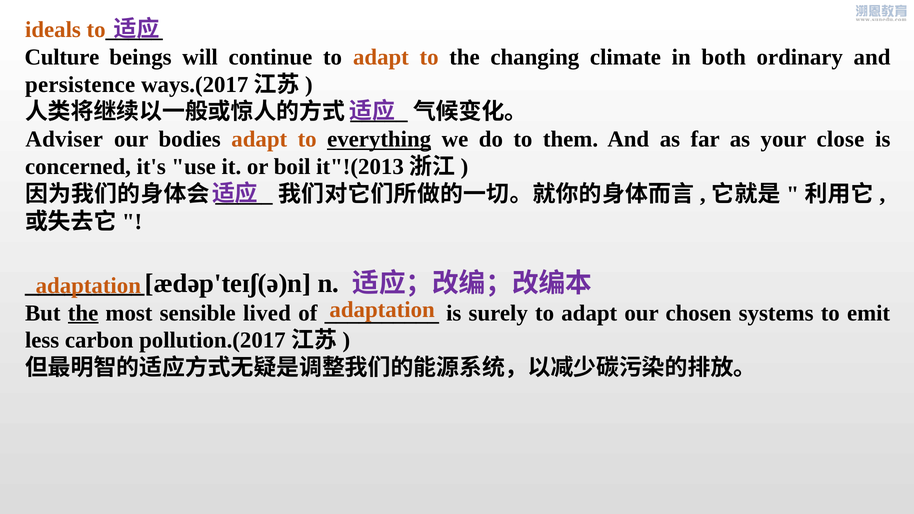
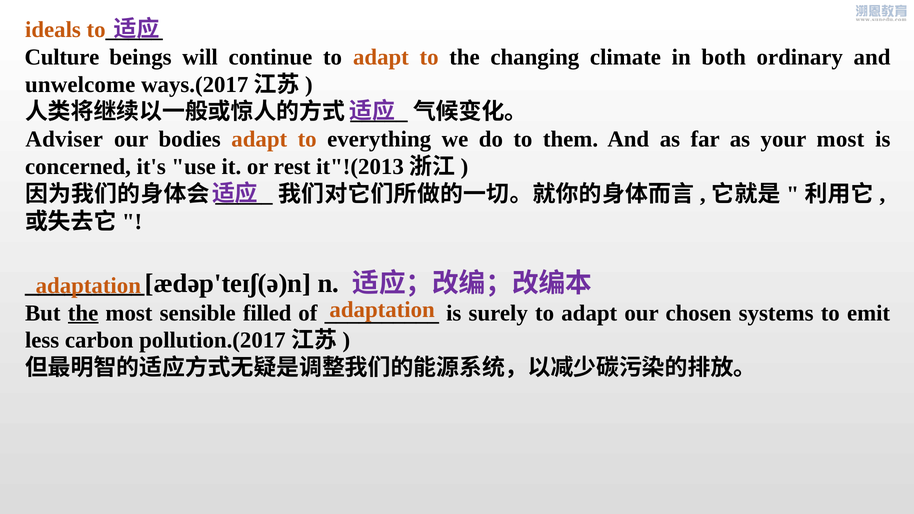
persistence: persistence -> unwelcome (80, 85)
everything underline: present -> none (379, 139)
your close: close -> most (840, 139)
boil: boil -> rest (292, 167)
lived: lived -> filled (267, 313)
